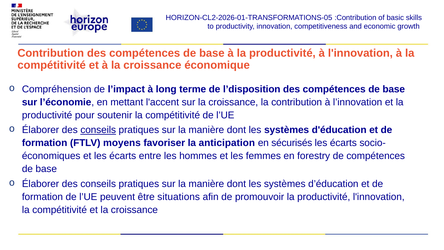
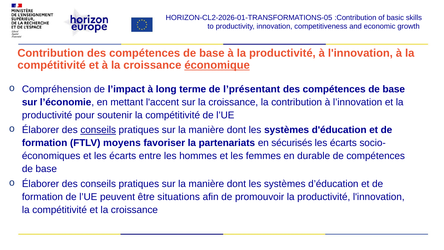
économique underline: none -> present (217, 65)
l’disposition: l’disposition -> l’présentant (252, 89)
anticipation: anticipation -> partenariats (227, 143)
forestry: forestry -> durable (314, 156)
